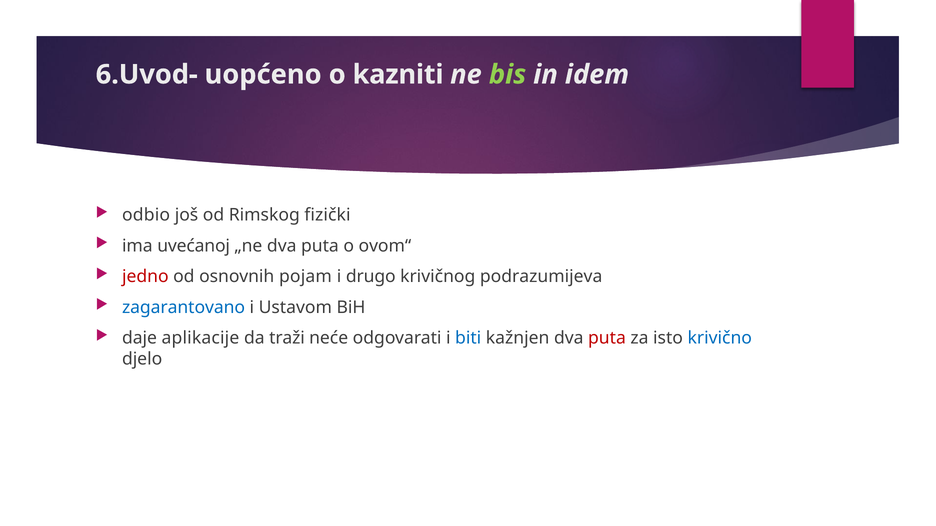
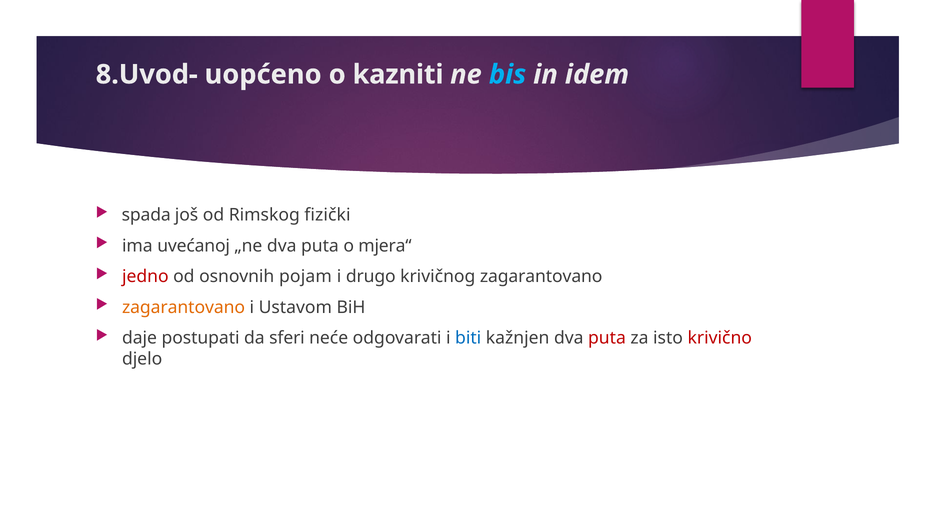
6.Uvod-: 6.Uvod- -> 8.Uvod- (147, 75)
bis colour: light green -> light blue (508, 75)
odbio: odbio -> spada (146, 215)
ovom“: ovom“ -> mjera“ (385, 246)
krivičnog podrazumijeva: podrazumijeva -> zagarantovano (541, 277)
zagarantovano colour: blue -> orange (184, 308)
aplikacije: aplikacije -> postupati (201, 338)
traži: traži -> sferi (287, 338)
krivično colour: blue -> red (720, 338)
